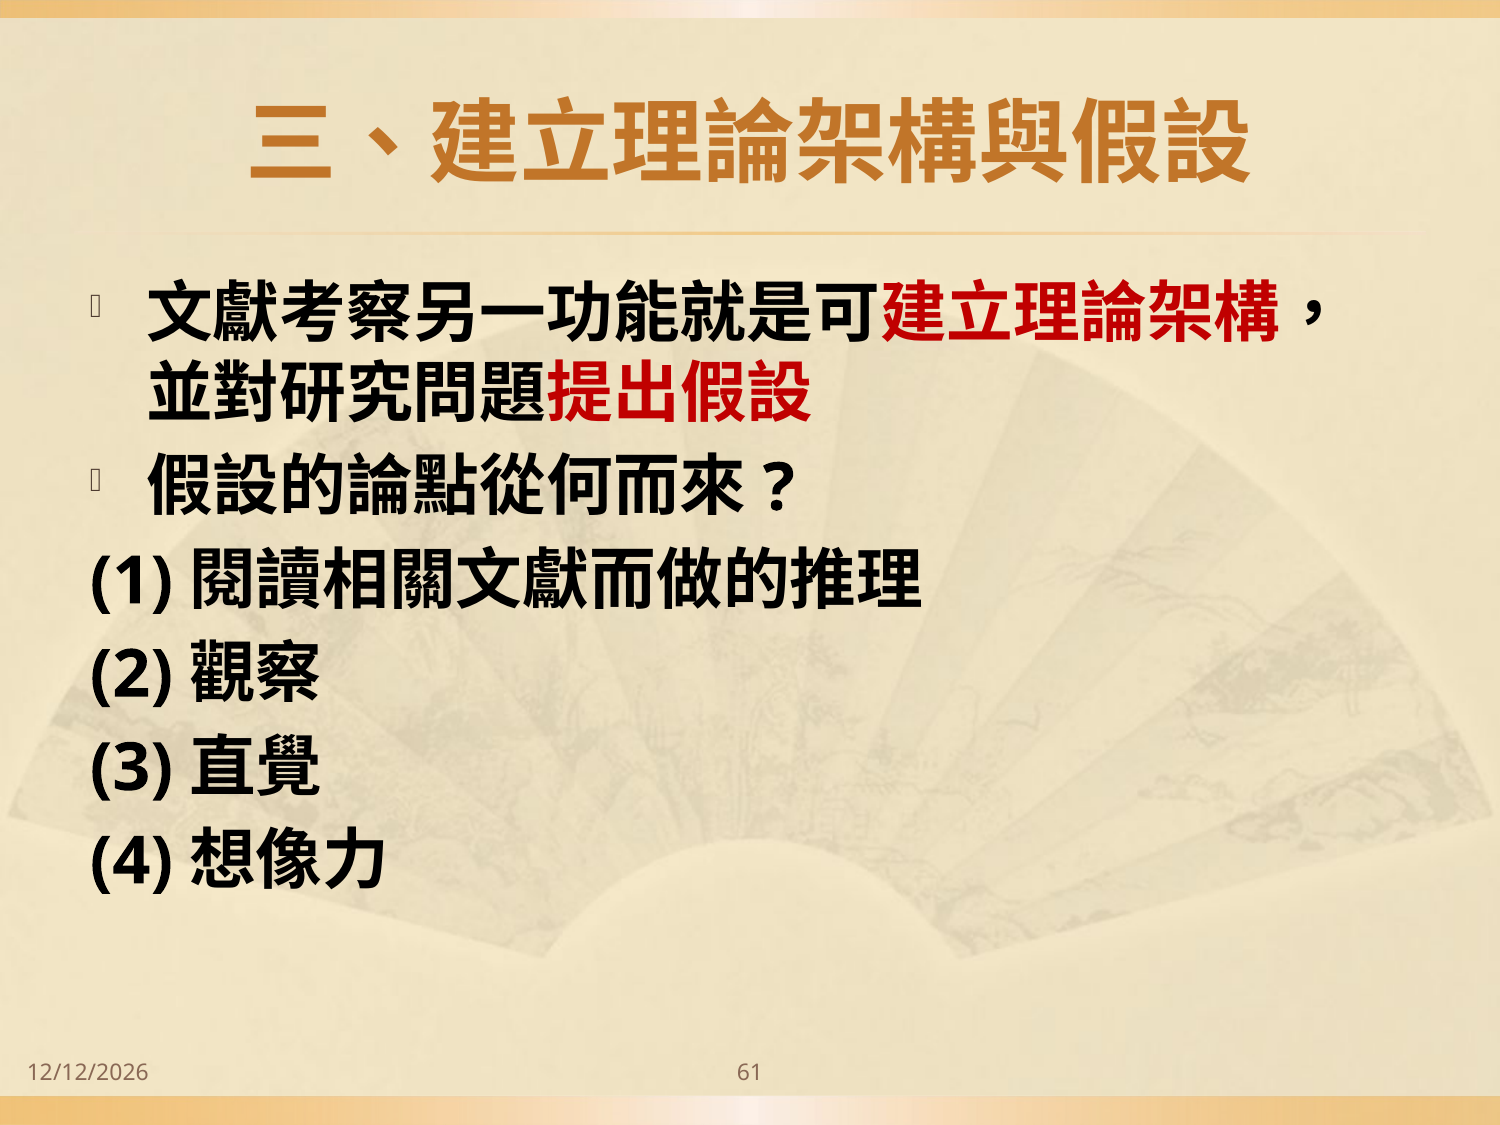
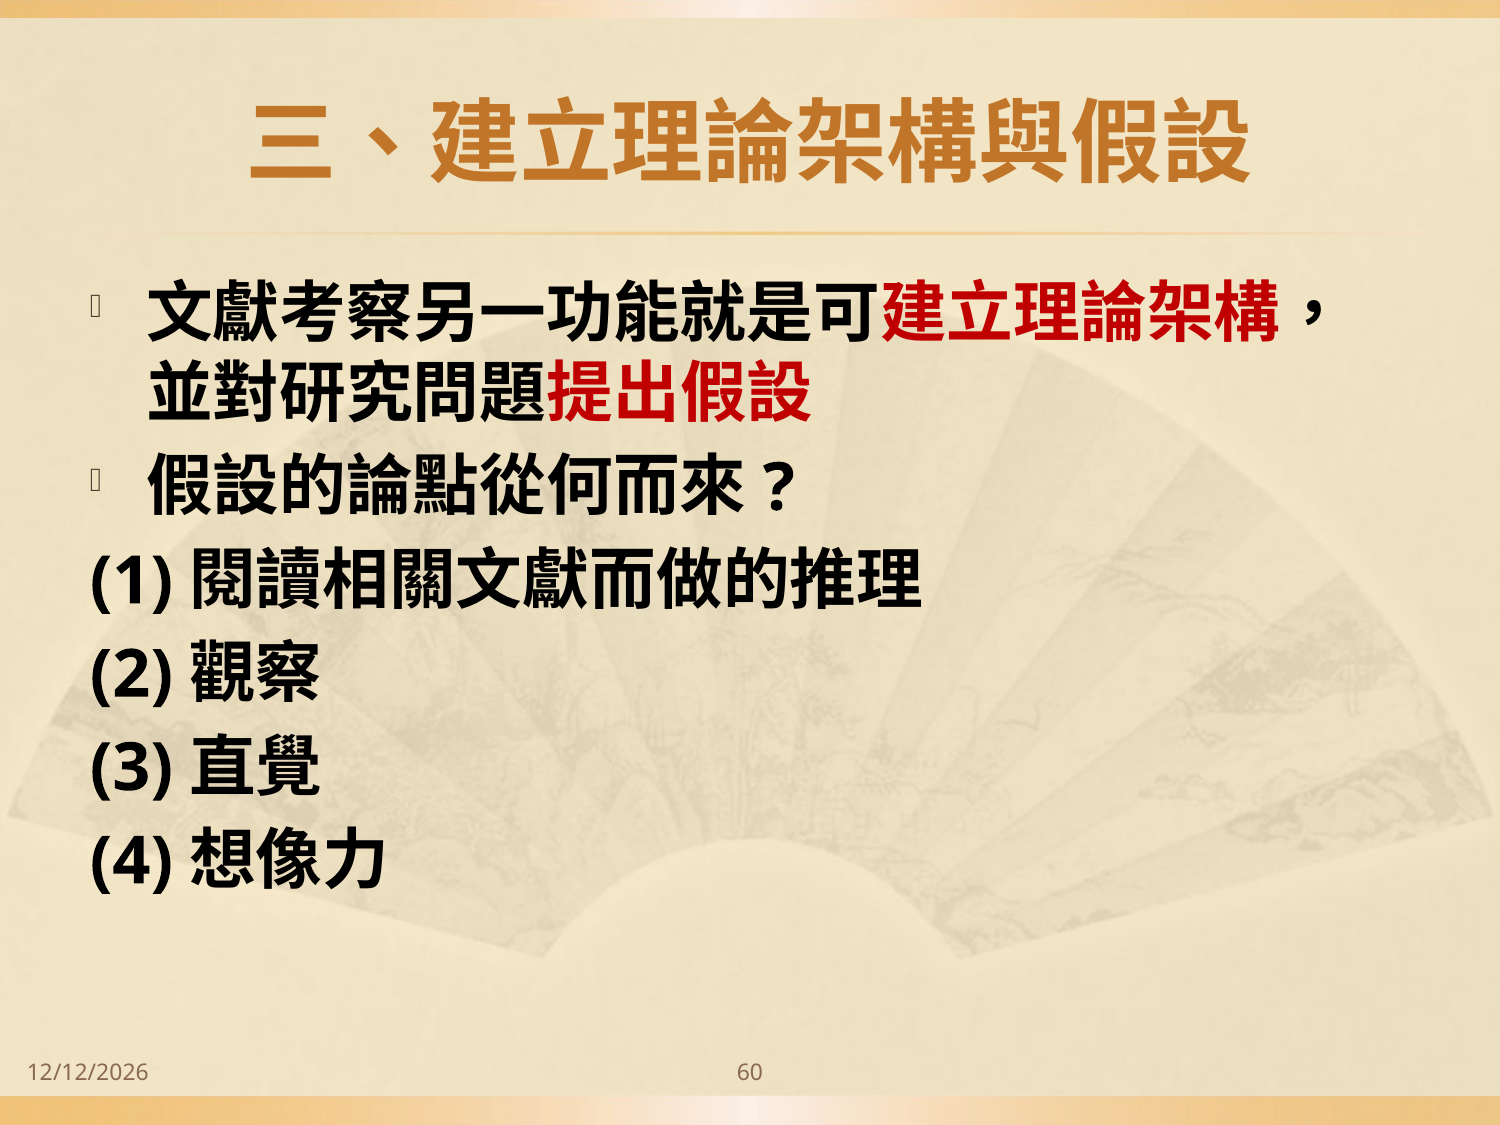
61: 61 -> 60 (750, 1073)
